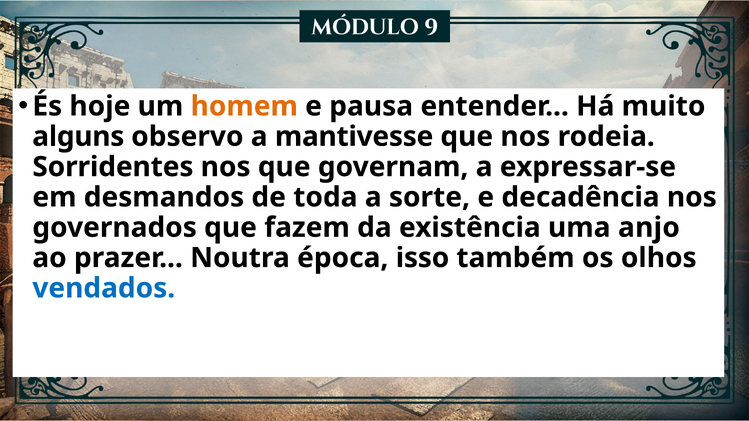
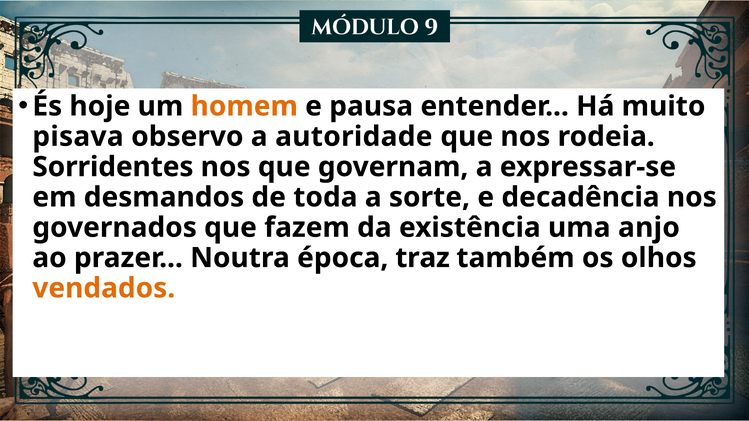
alguns: alguns -> pisava (78, 137)
mantivesse: mantivesse -> autoridade (354, 137)
isso: isso -> traz (423, 258)
vendados colour: blue -> orange (104, 288)
